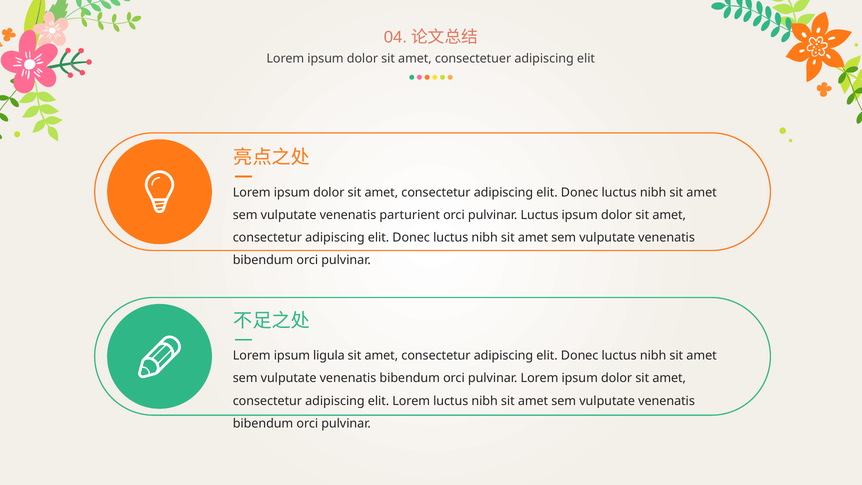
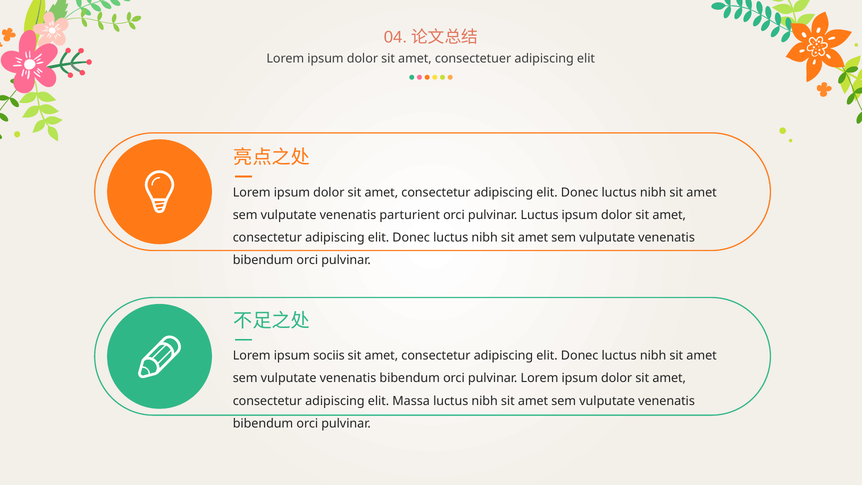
ligula: ligula -> sociis (329, 356)
elit Lorem: Lorem -> Massa (411, 401)
